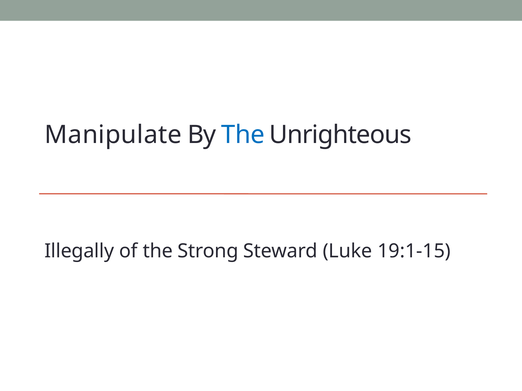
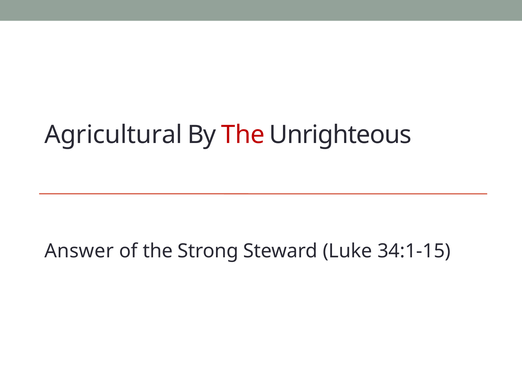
Manipulate: Manipulate -> Agricultural (113, 135)
The colour: blue -> red (243, 135)
Illegally: Illegally -> Answer (79, 251)
19:1-15: 19:1-15 -> 34:1-15 (414, 251)
